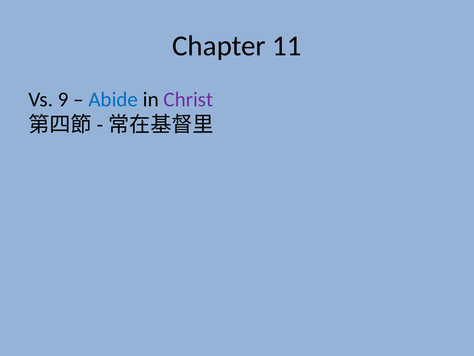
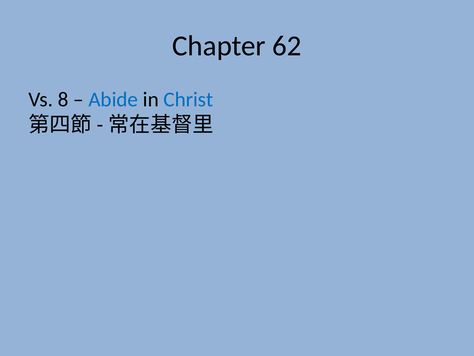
11: 11 -> 62 (287, 46)
9: 9 -> 8 (63, 99)
Christ colour: purple -> blue (188, 99)
